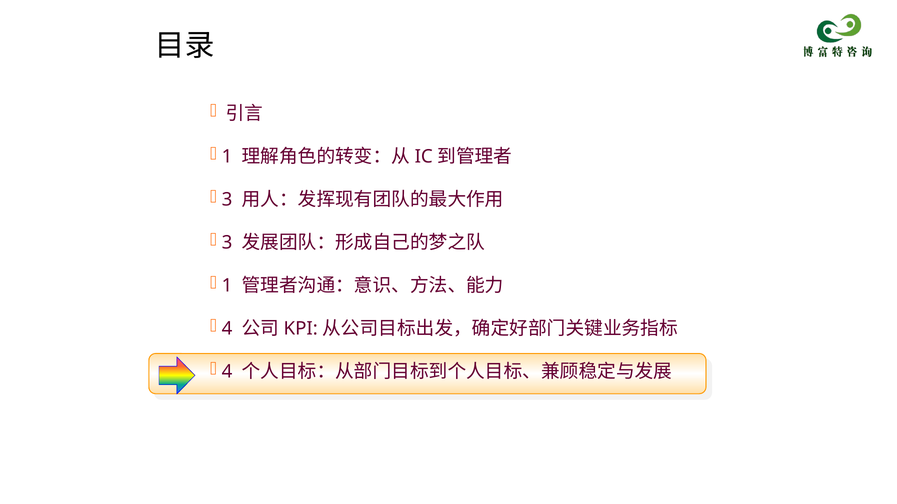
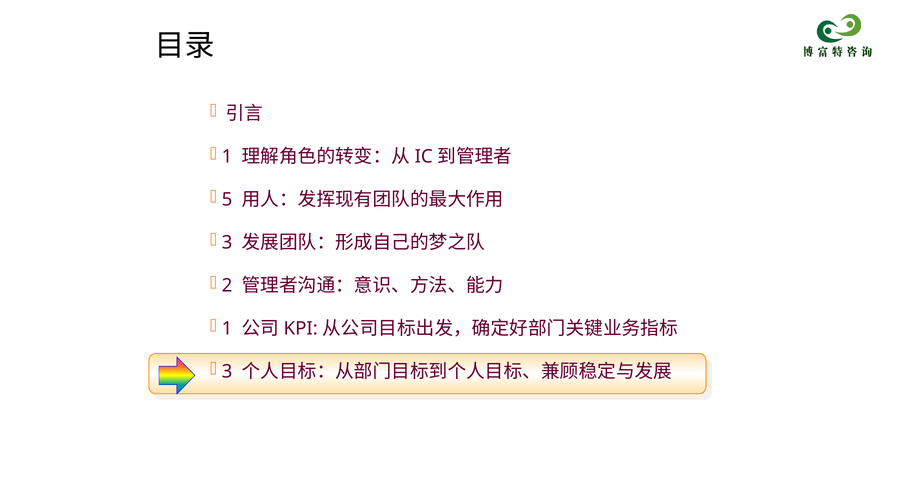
3: 3 -> 5 (227, 200)
1: 1 -> 2 (227, 286)
4: 4 -> 1 (227, 329)
4: 4 -> 3 (227, 372)
